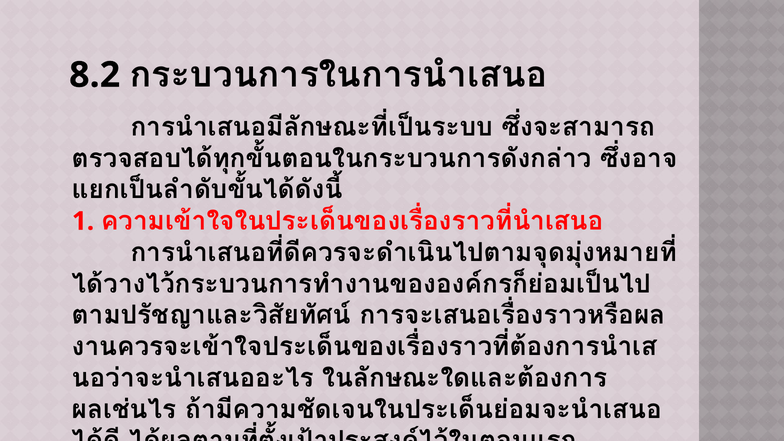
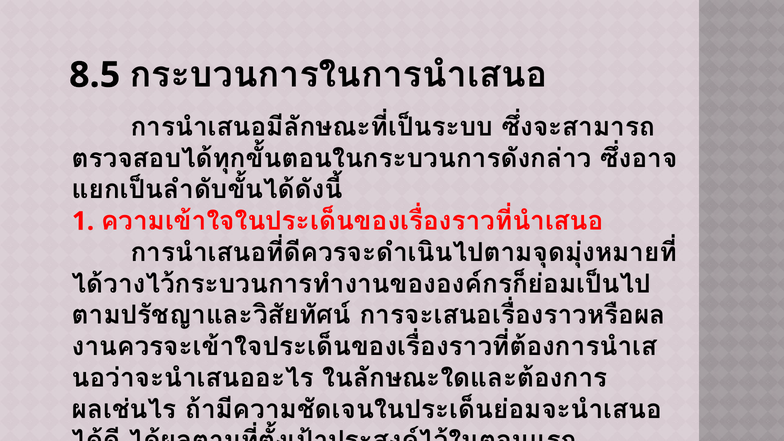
8.2: 8.2 -> 8.5 (95, 75)
